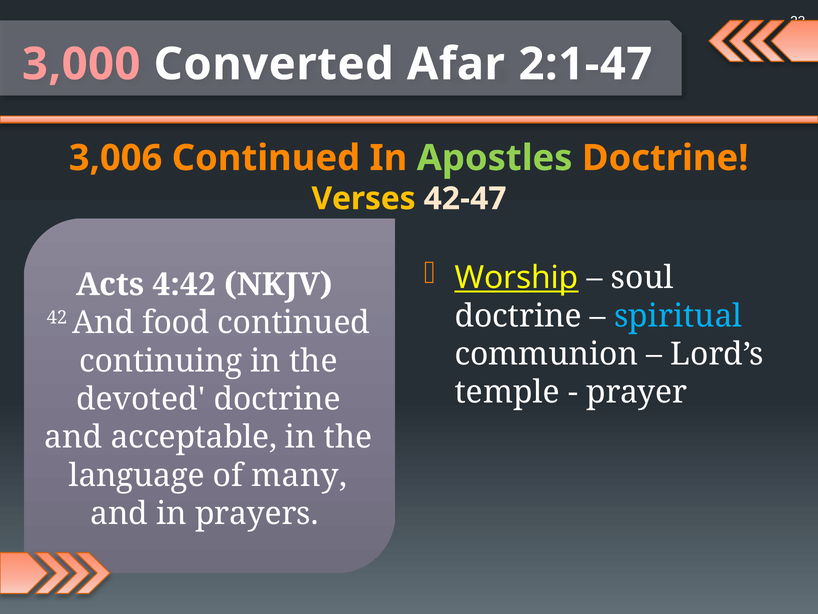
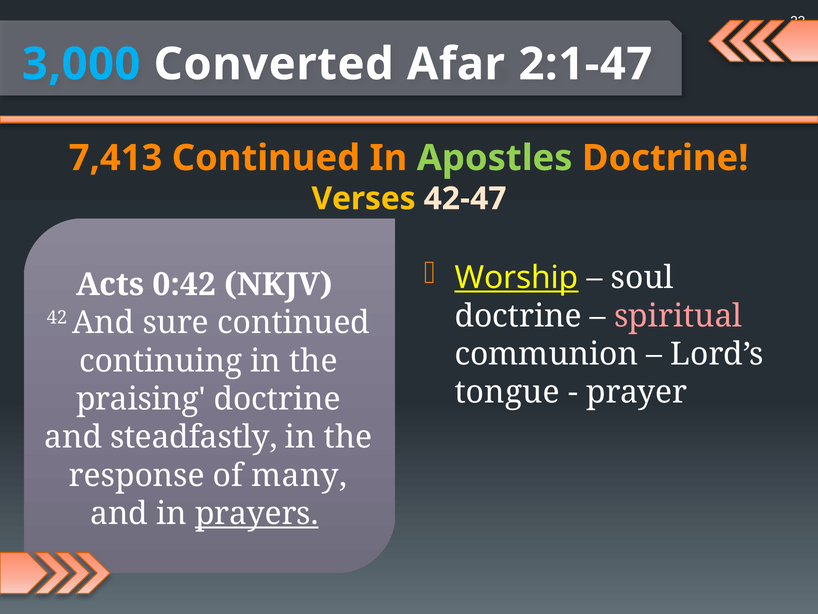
3,000 colour: pink -> light blue (81, 64)
3,006: 3,006 -> 7,413 (116, 158)
4:42: 4:42 -> 0:42 (184, 284)
spiritual colour: light blue -> pink (678, 316)
food: food -> sure (176, 323)
temple: temple -> tongue (507, 392)
devoted: devoted -> praising (141, 399)
acceptable: acceptable -> steadfastly (194, 437)
language: language -> response (137, 475)
prayers underline: none -> present (257, 514)
